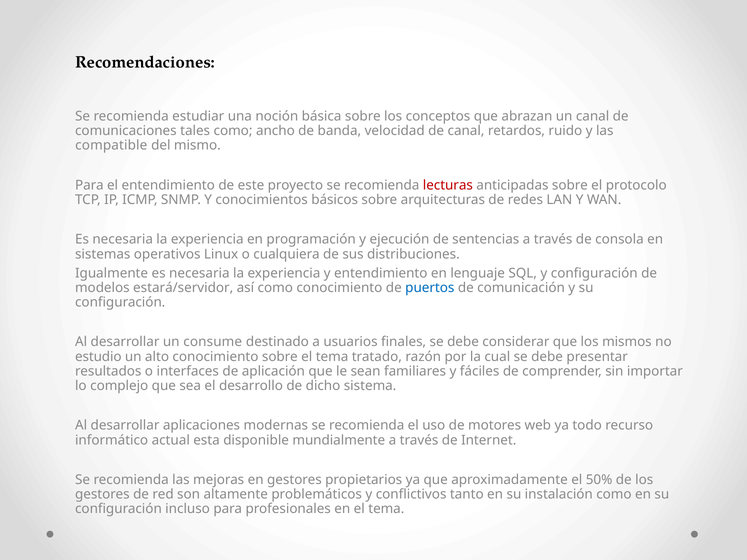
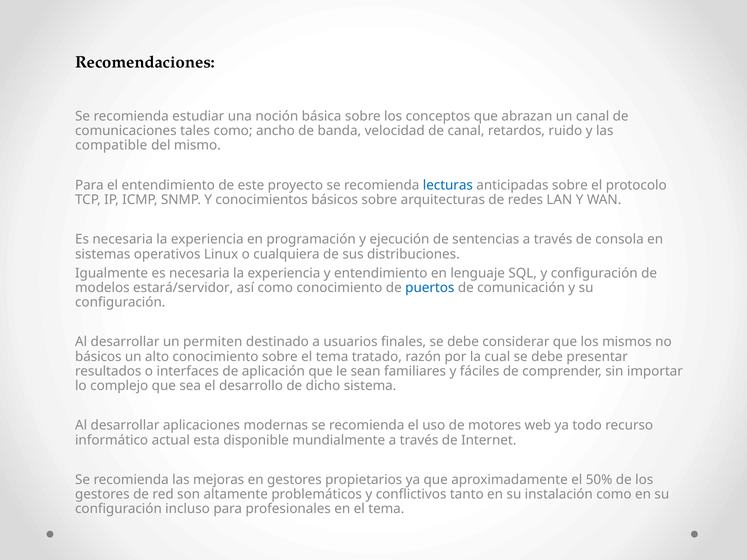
lecturas colour: red -> blue (448, 185)
consume: consume -> permiten (213, 342)
estudio: estudio -> básicos (98, 357)
